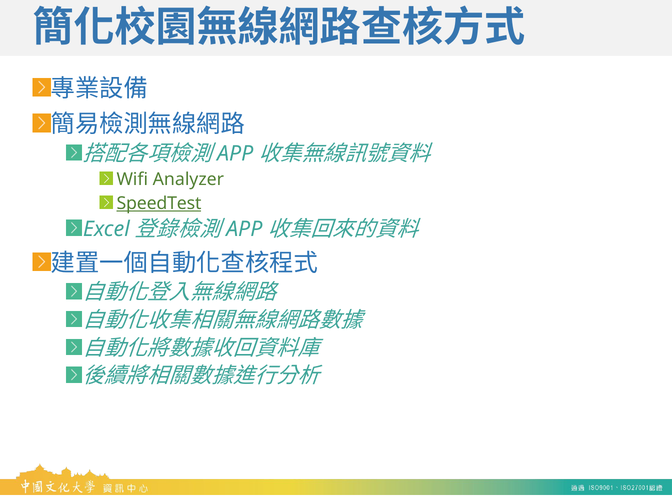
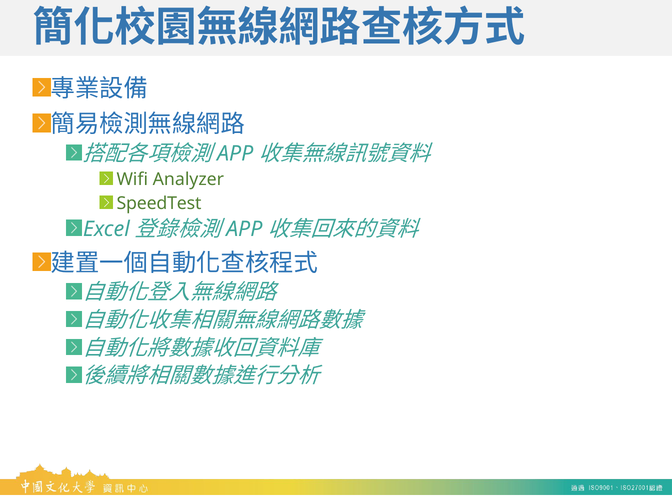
SpeedTest underline: present -> none (159, 203)
